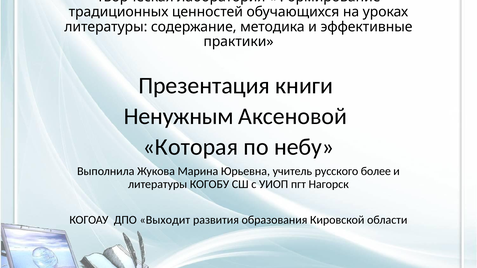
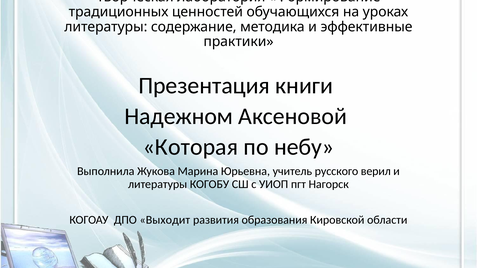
Ненужным: Ненужным -> Надежном (179, 116)
более: более -> верил (376, 172)
